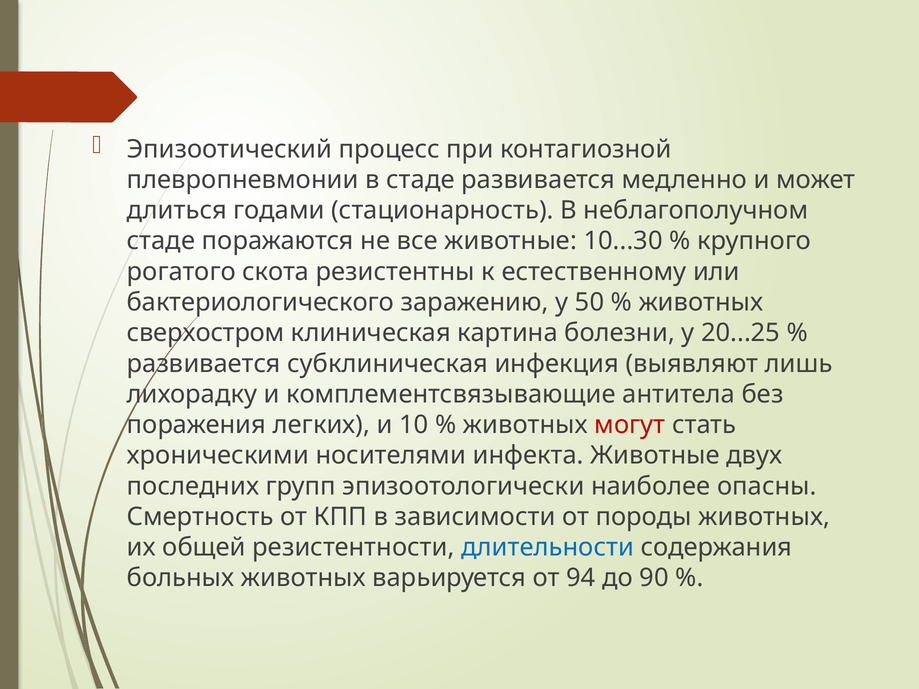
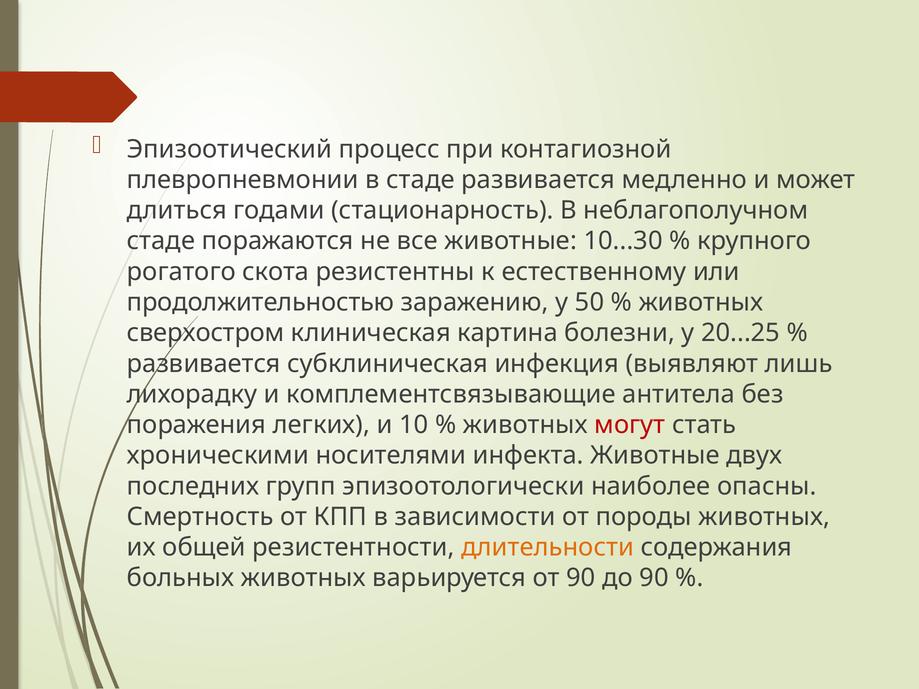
бактериологического: бактериологического -> продолжительностью (261, 302)
длительности colour: blue -> orange (548, 548)
от 94: 94 -> 90 (581, 578)
